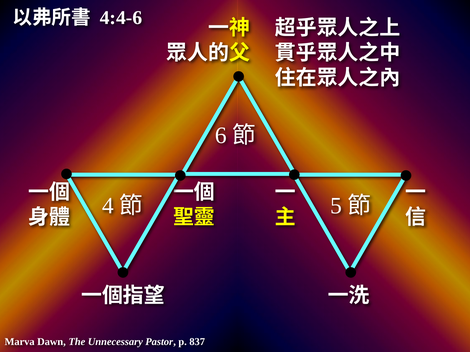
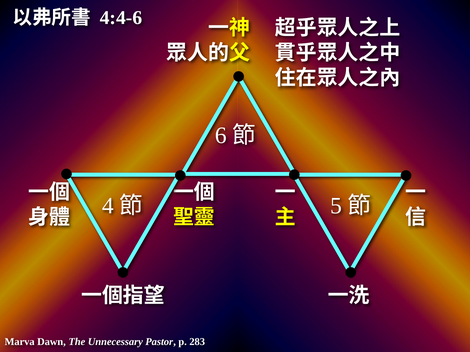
837: 837 -> 283 (197, 342)
